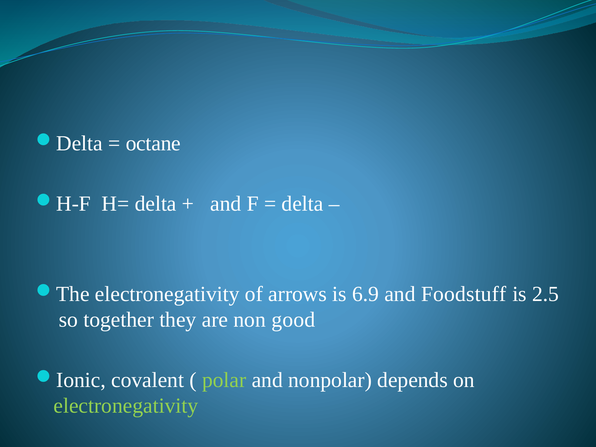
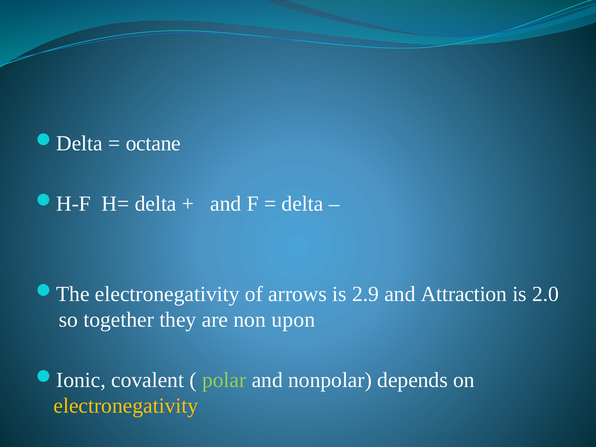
6.9: 6.9 -> 2.9 (366, 294)
Foodstuff: Foodstuff -> Attraction (464, 294)
2.5: 2.5 -> 2.0 (546, 294)
good: good -> upon (293, 320)
electronegativity colour: light green -> yellow (126, 406)
